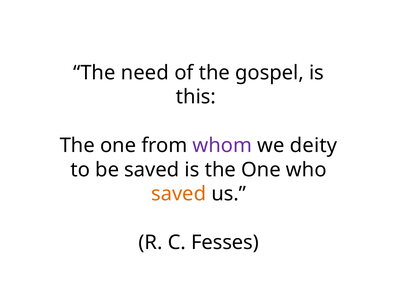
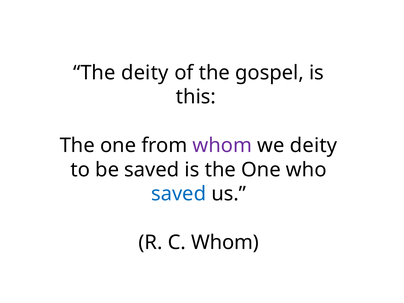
The need: need -> deity (145, 73)
saved colour: orange -> blue (179, 194)
C Fesses: Fesses -> Whom (225, 242)
